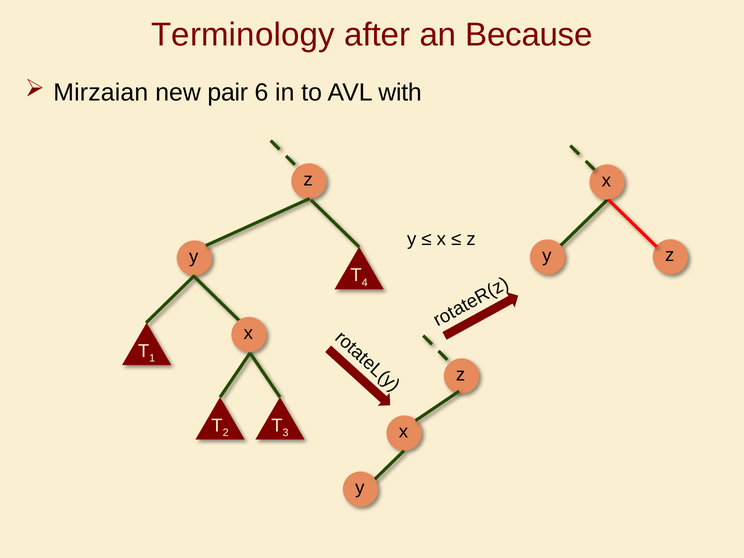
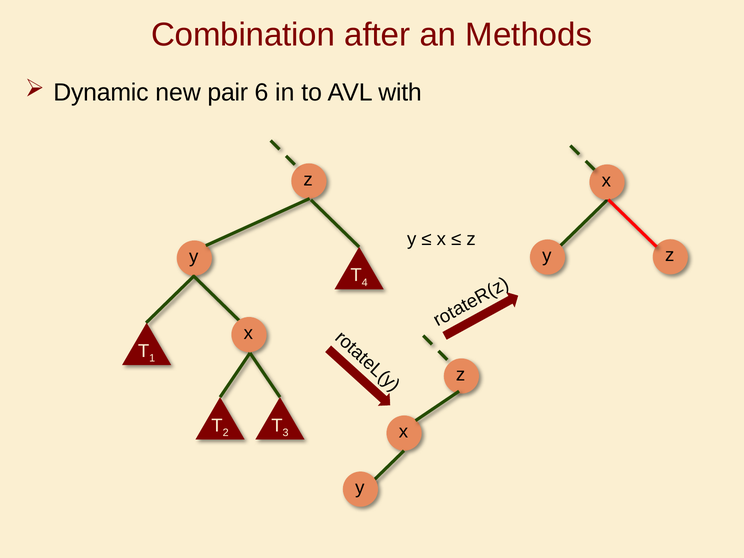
Terminology: Terminology -> Combination (243, 35)
Because: Because -> Methods (529, 35)
Mirzaian: Mirzaian -> Dynamic (101, 92)
